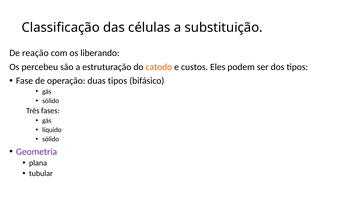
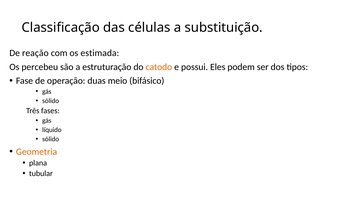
liberando: liberando -> estimada (100, 53)
custos: custos -> possui (195, 67)
duas tipos: tipos -> meio (118, 81)
Geometria colour: purple -> orange (37, 152)
